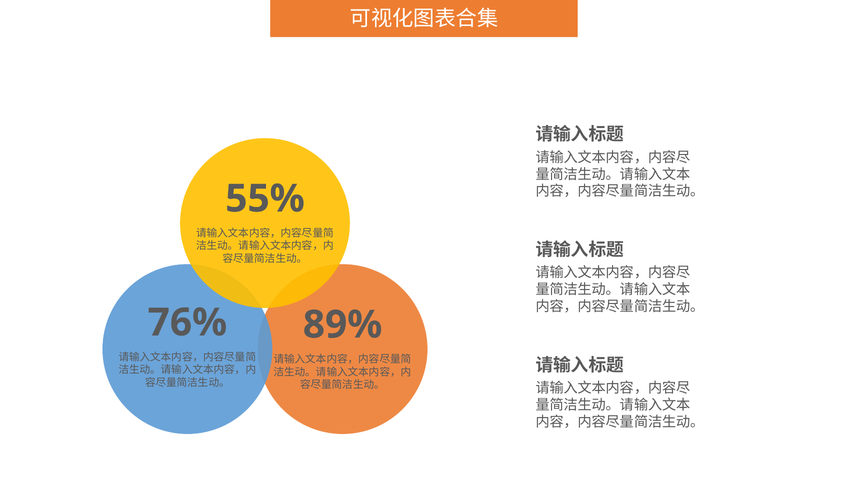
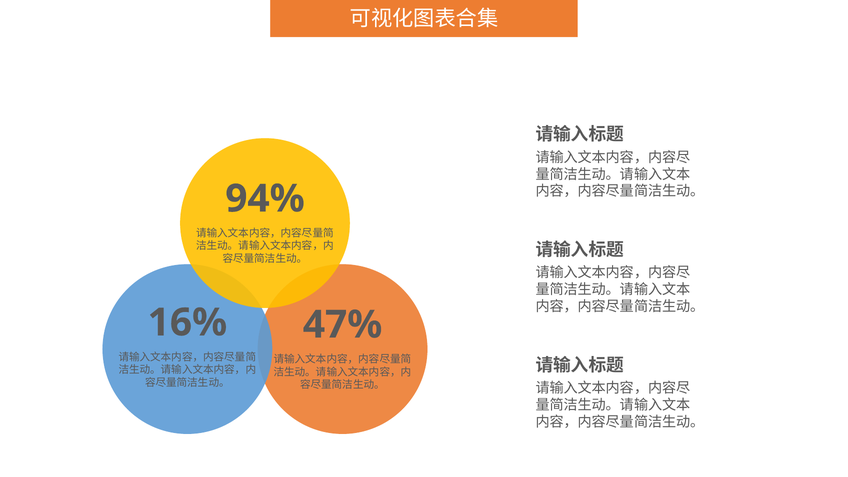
55%: 55% -> 94% (265, 199)
76%: 76% -> 16% (187, 323)
89%: 89% -> 47% (343, 325)
